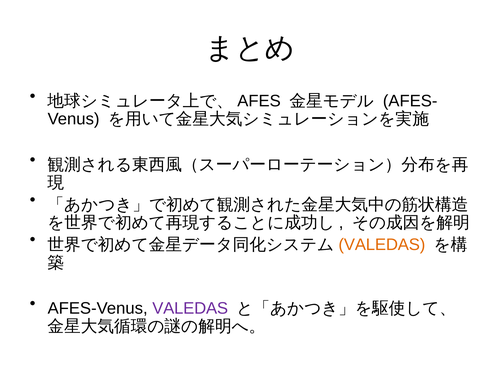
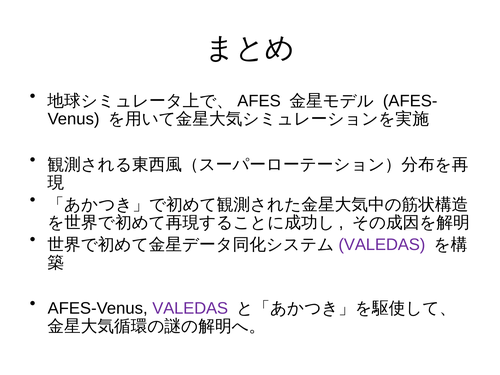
VALEDAS colour: orange -> purple (382, 245)
